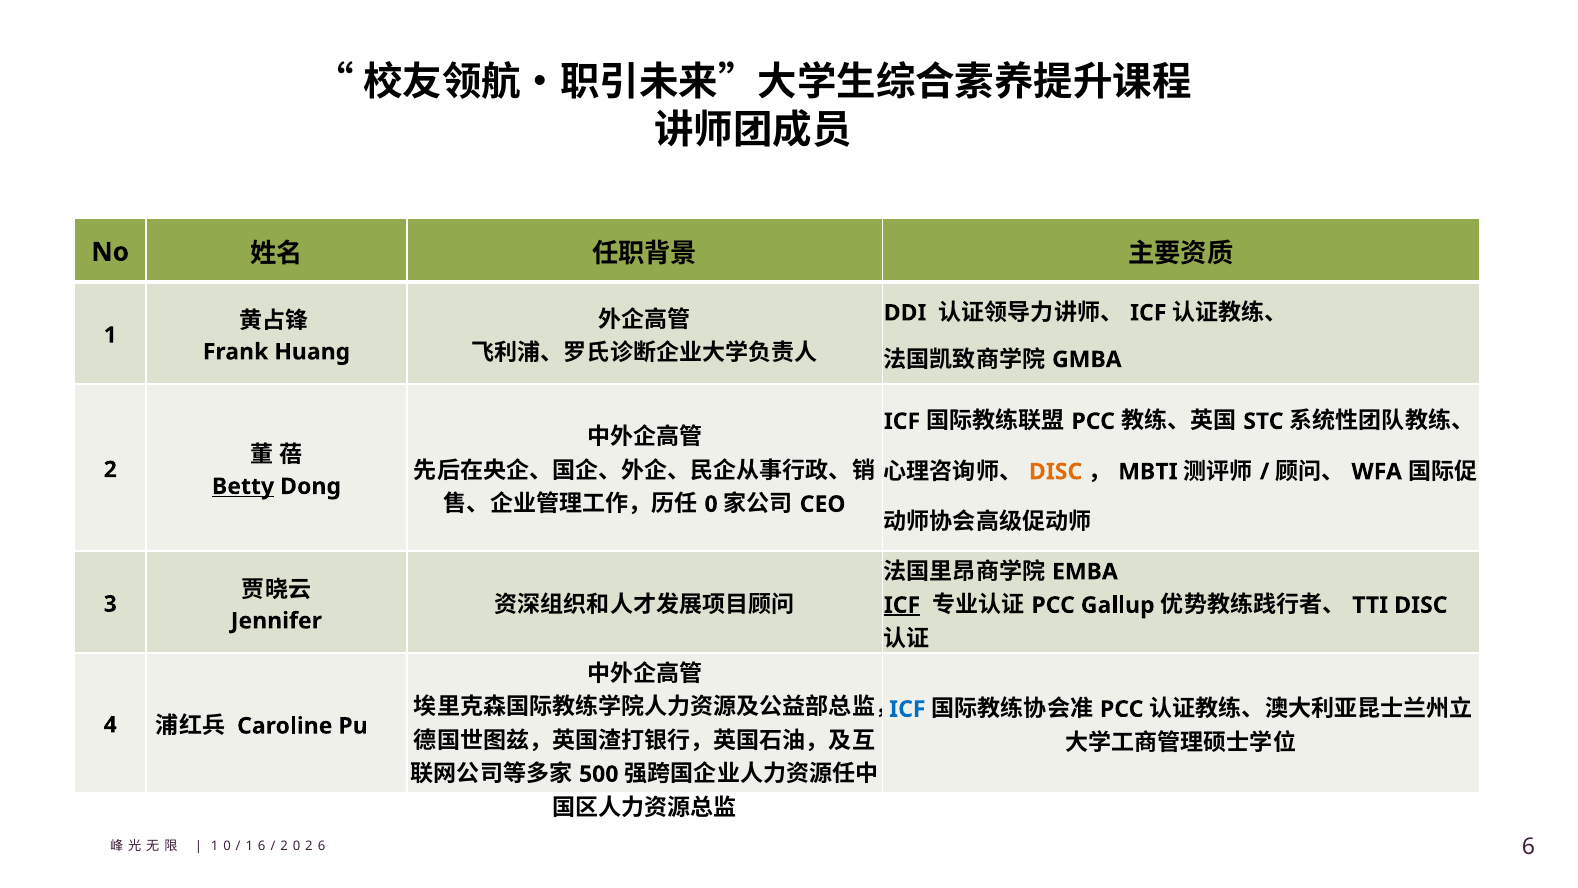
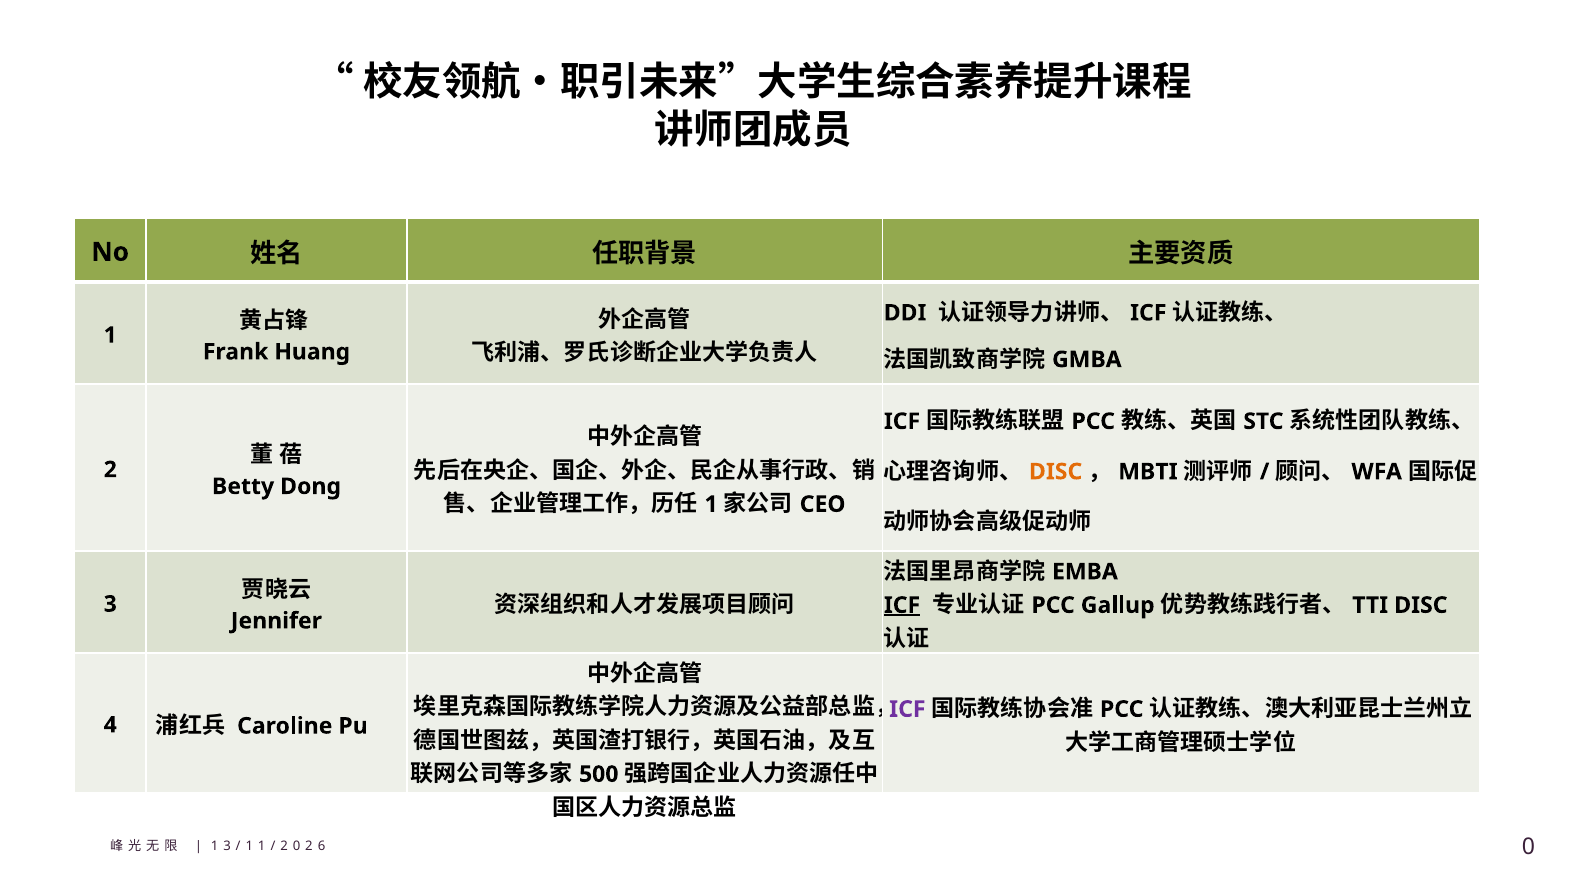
Betty underline: present -> none (243, 486)
0: 0 -> 1 (711, 504)
ICF colour: blue -> purple (907, 709)
1 0: 0 -> 3 (227, 846)
1 6: 6 -> 1 (262, 846)
6: 6 -> 0 (1529, 846)
